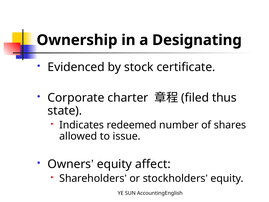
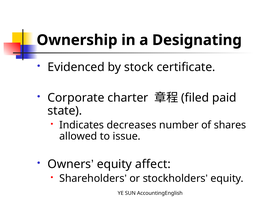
thus: thus -> paid (224, 98)
redeemed: redeemed -> decreases (132, 125)
